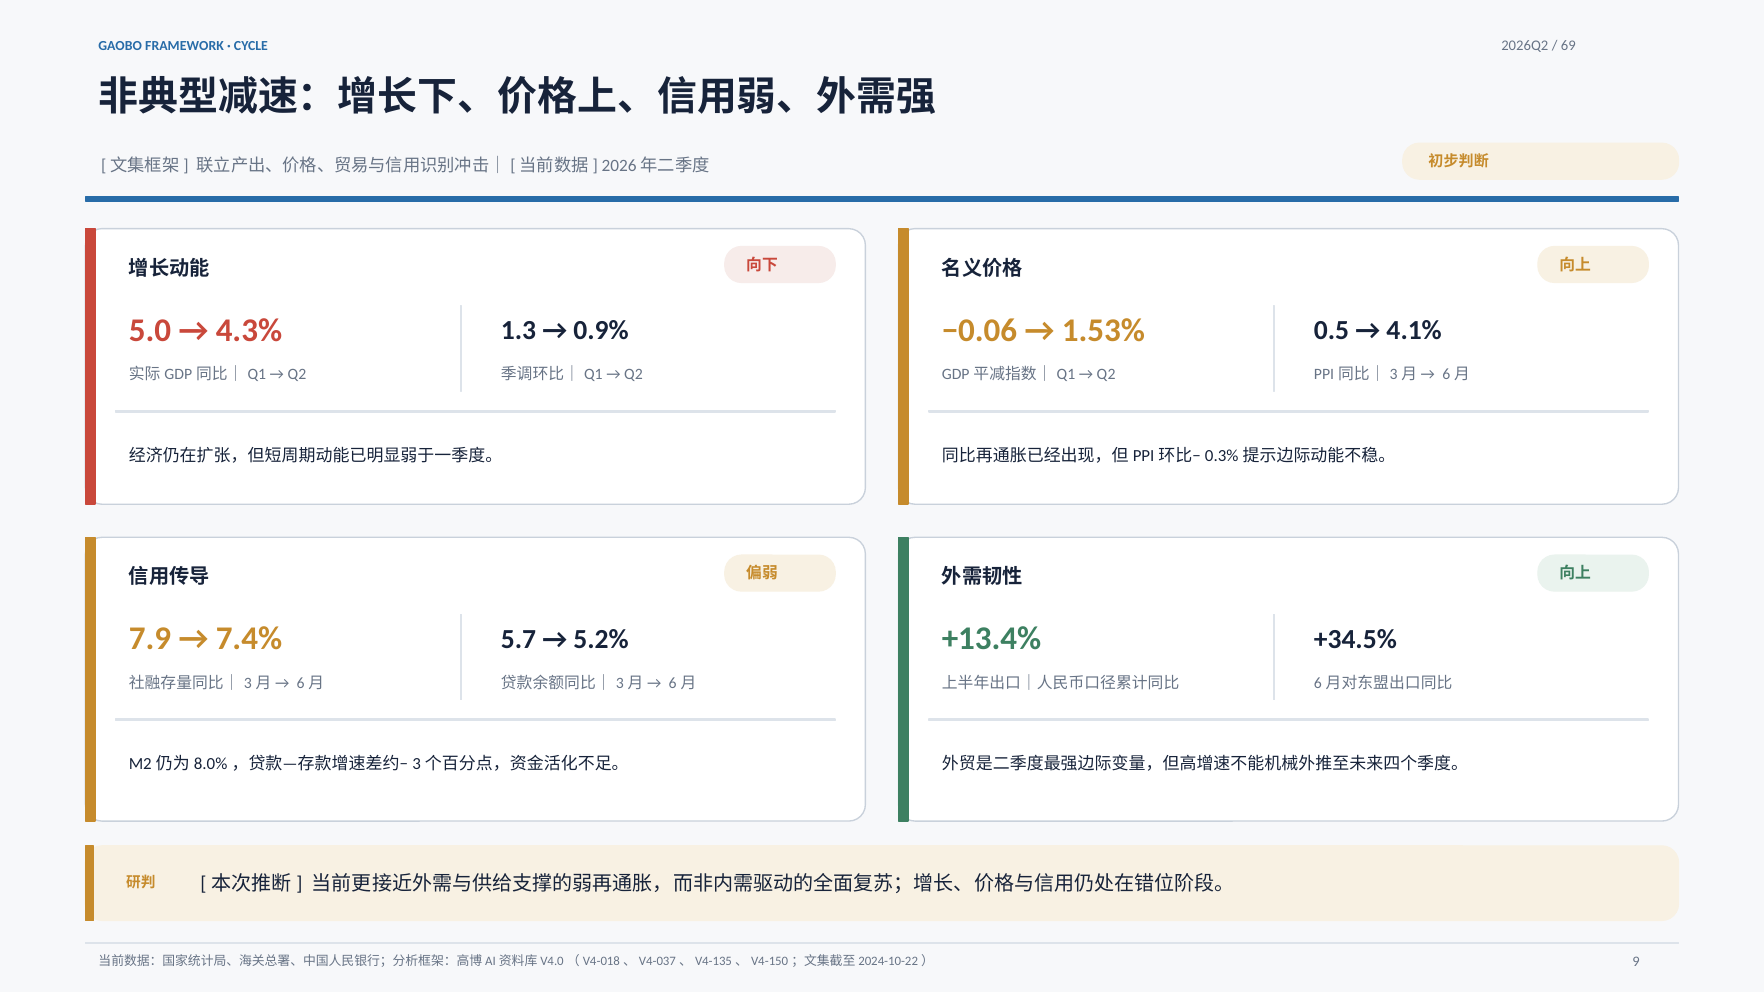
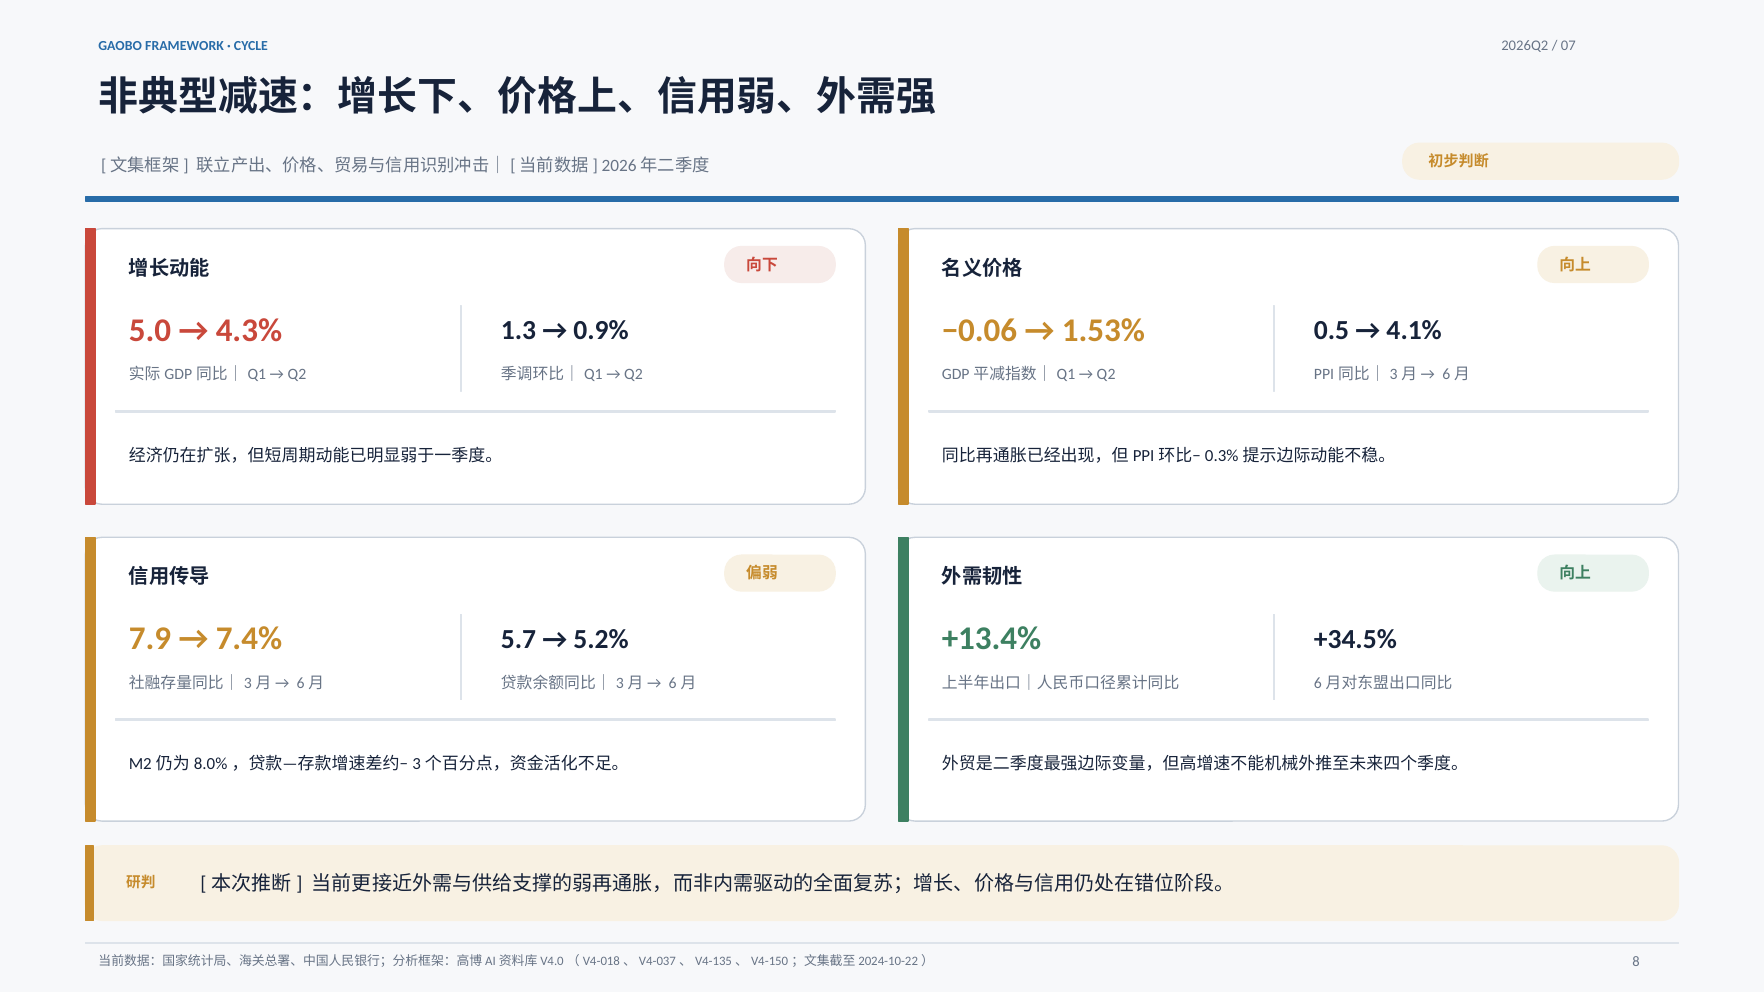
69: 69 -> 07 (1568, 46)
9: 9 -> 8 (1636, 962)
